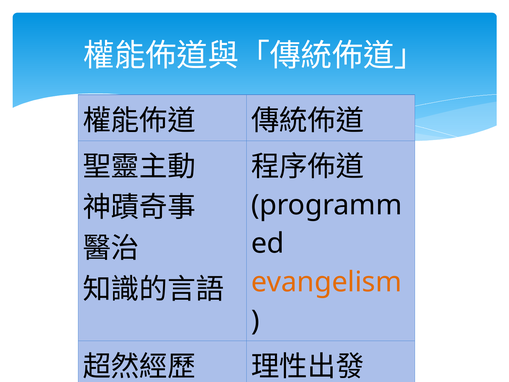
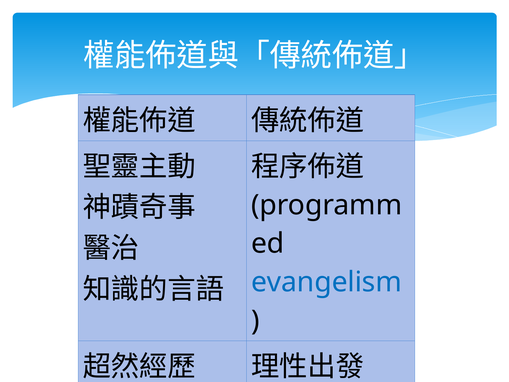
evangelism colour: orange -> blue (326, 282)
